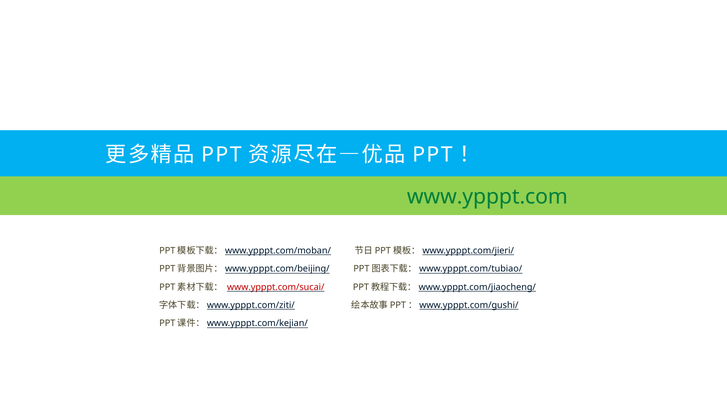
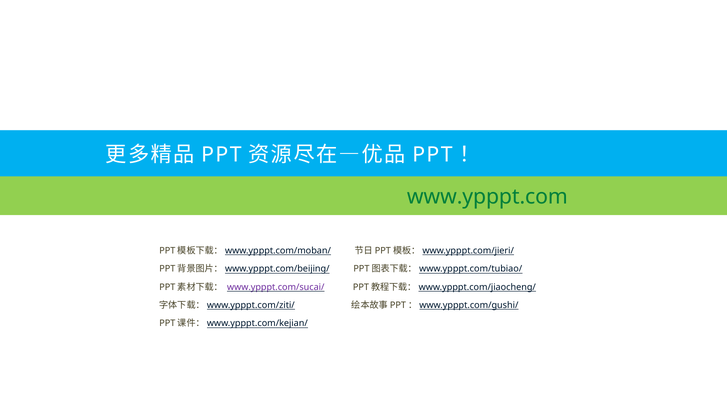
www.ypppt.com/sucai/ colour: red -> purple (276, 287)
